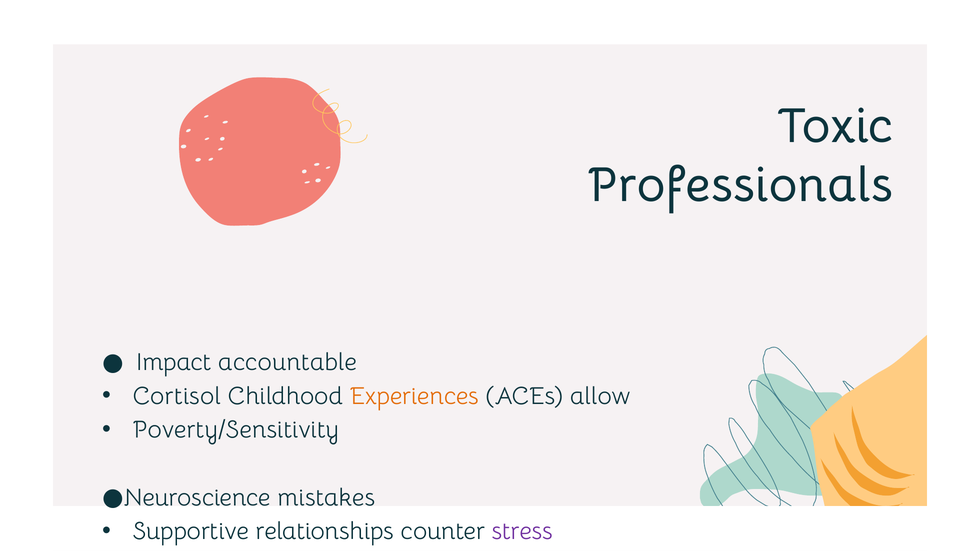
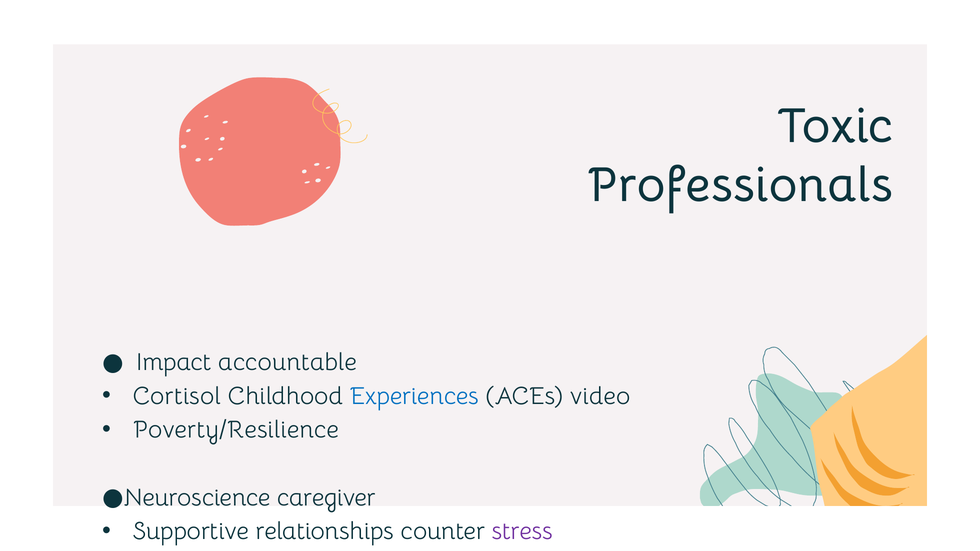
Experiences colour: orange -> blue (414, 396)
allow: allow -> video (600, 396)
Poverty/Sensitivity: Poverty/Sensitivity -> Poverty/Resilience (236, 430)
mistakes: mistakes -> caregiver (327, 498)
